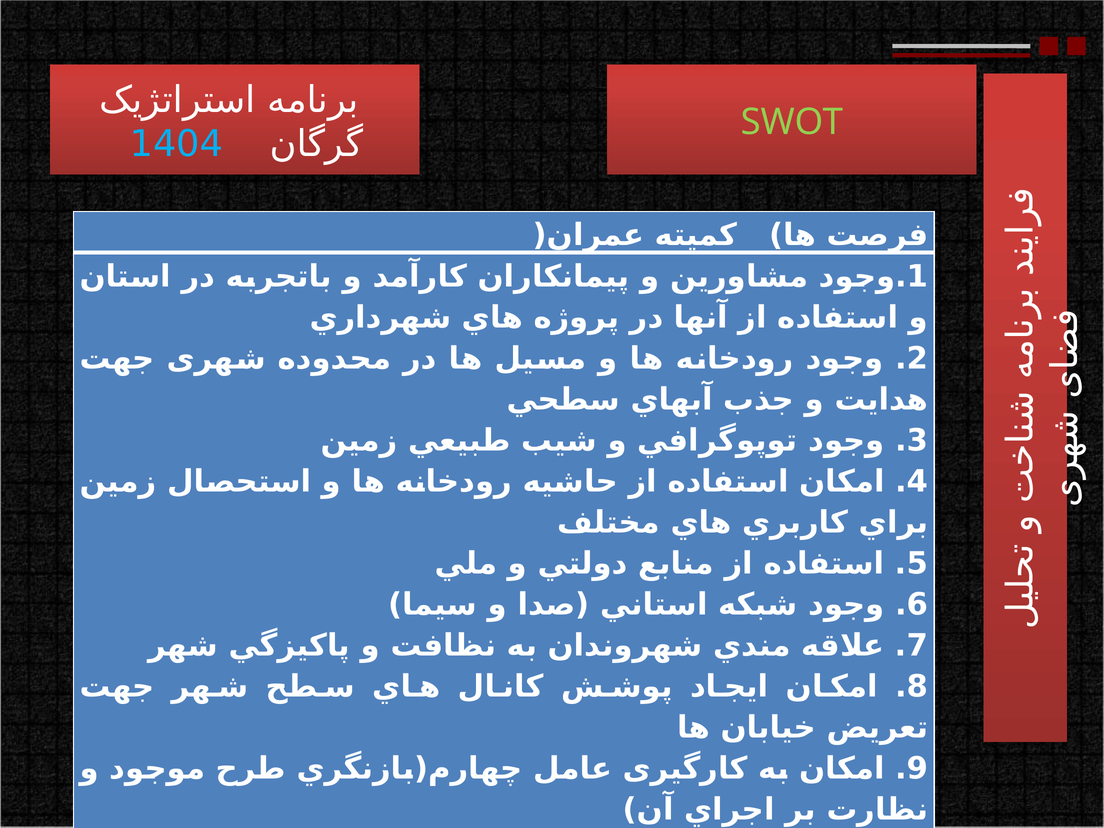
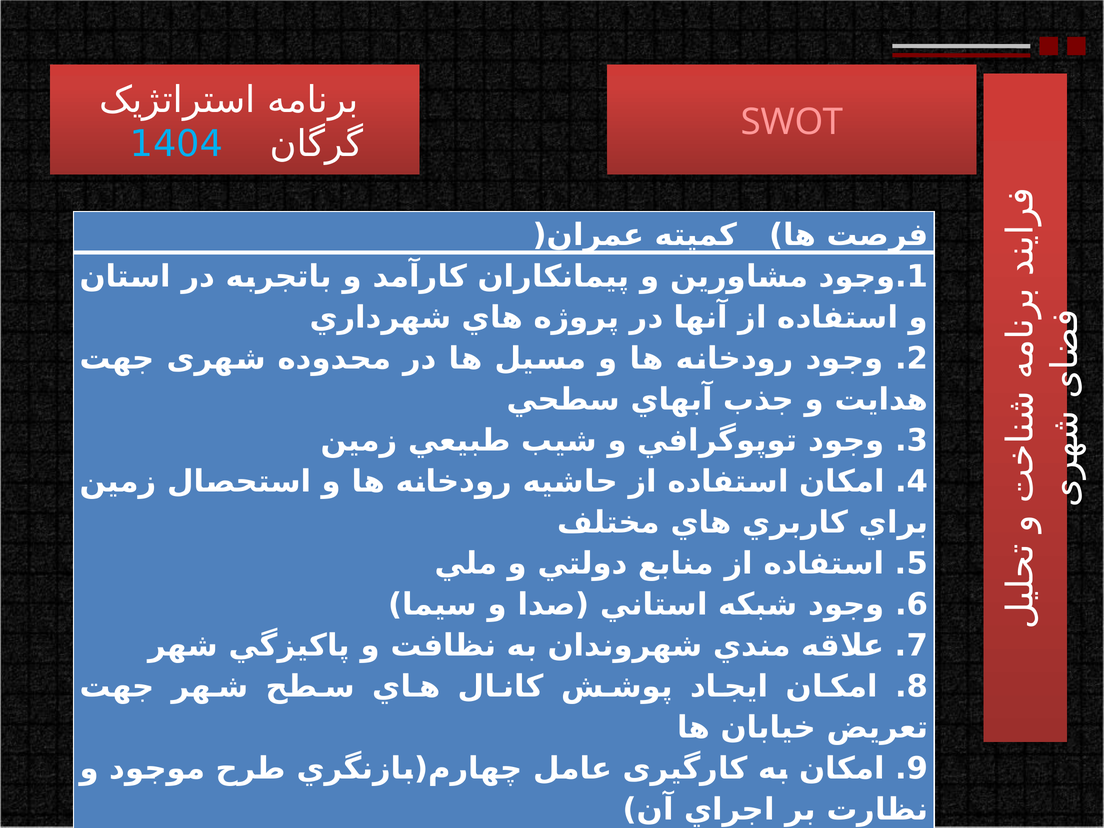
SWOT colour: light green -> pink (792, 122)
